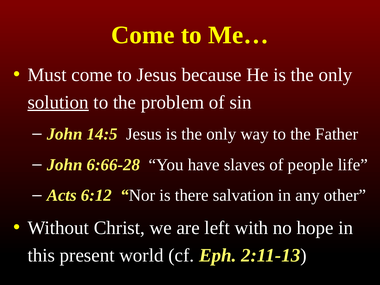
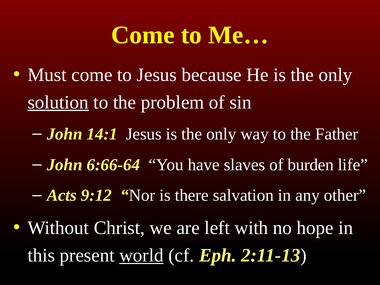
14:5: 14:5 -> 14:1 (102, 134)
6:66-28: 6:66-28 -> 6:66-64 (113, 165)
people: people -> burden (311, 165)
6:12: 6:12 -> 9:12 (96, 195)
world underline: none -> present (141, 255)
